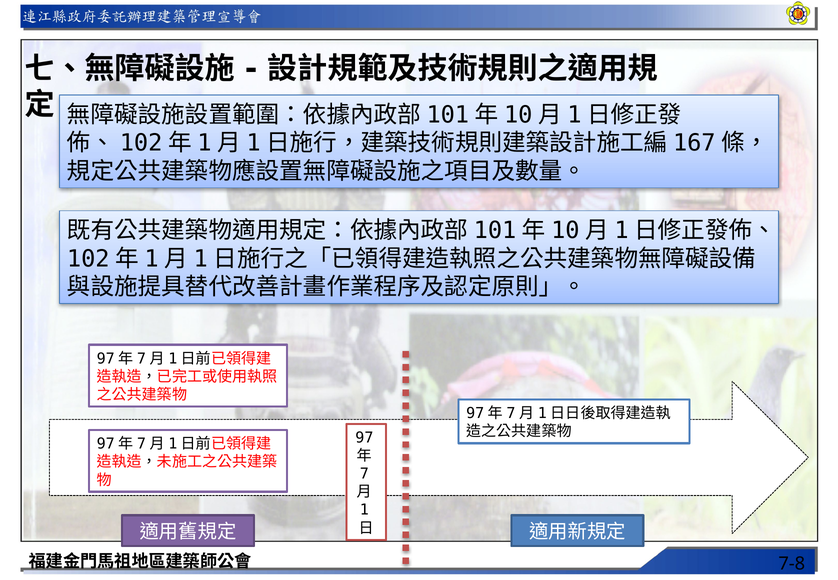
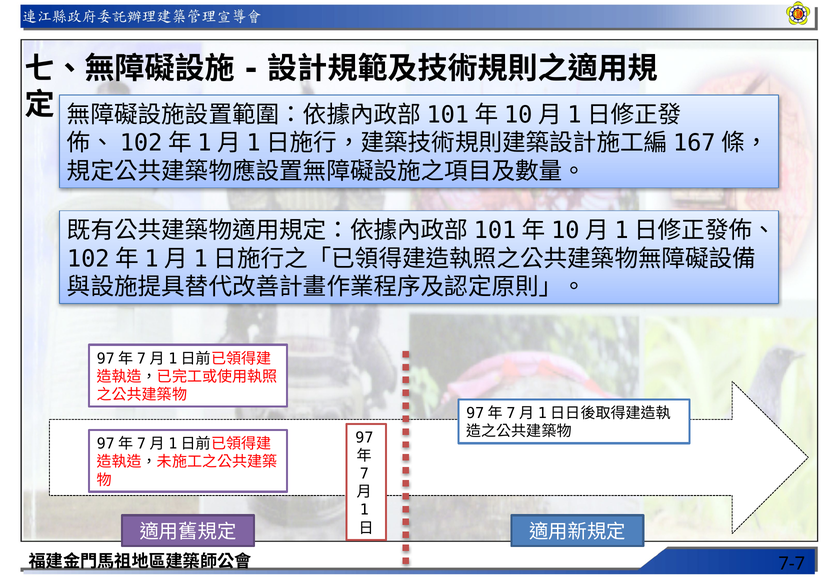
7-8: 7-8 -> 7-7 (792, 564)
